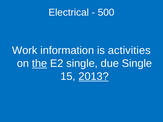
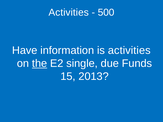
Electrical: Electrical -> Activities (69, 12)
Work: Work -> Have (25, 50)
due Single: Single -> Funds (137, 63)
2013 underline: present -> none (94, 77)
